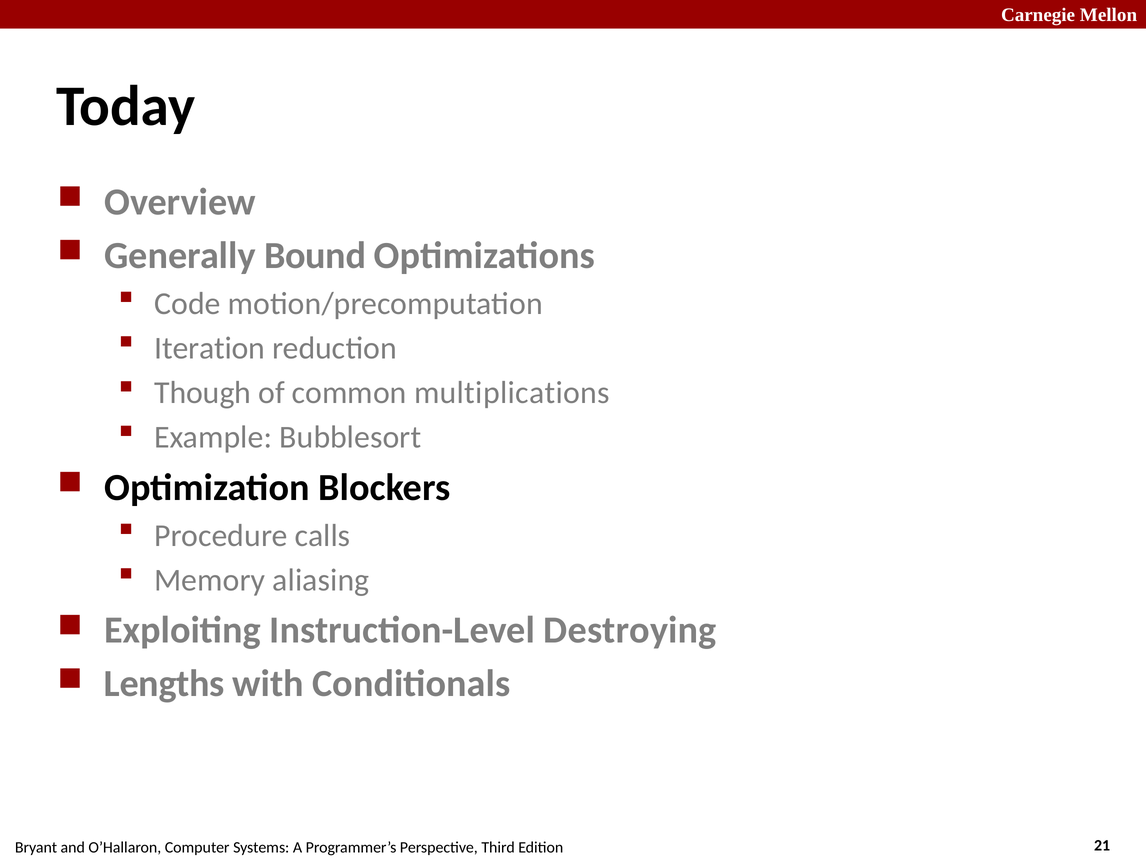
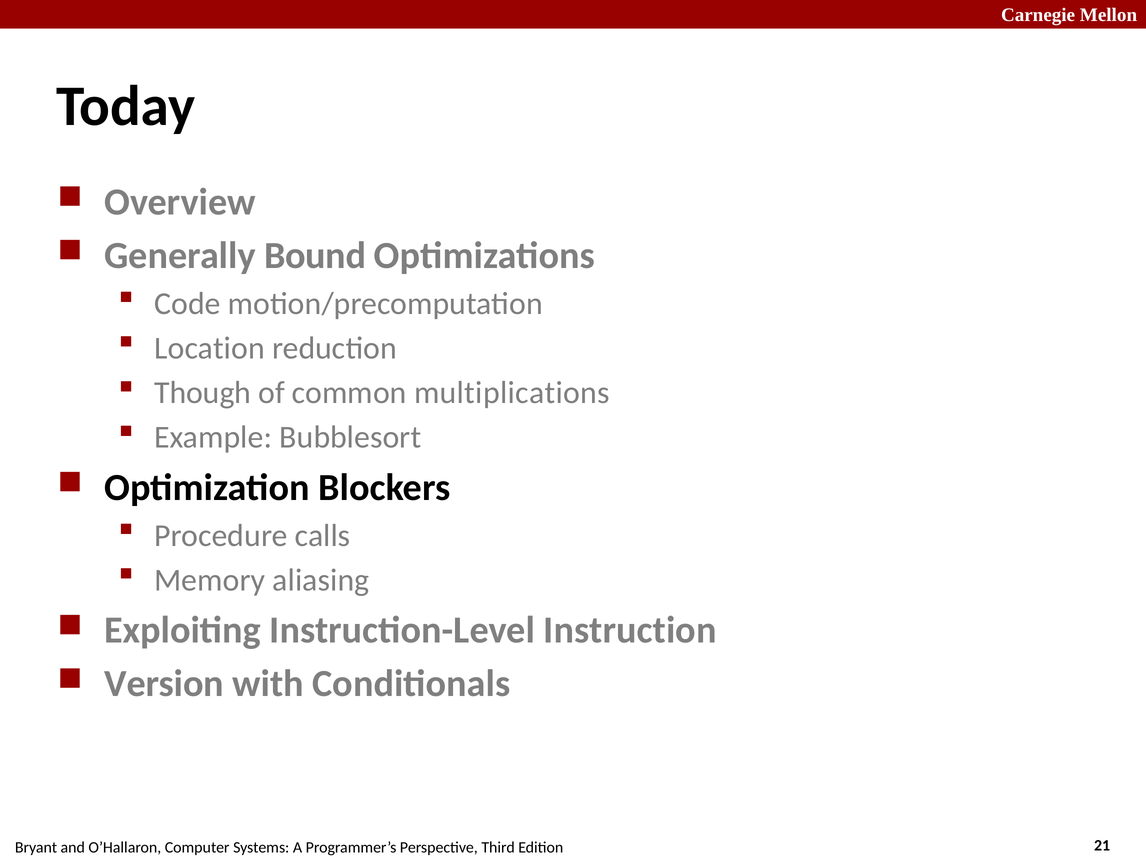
Iteration: Iteration -> Location (210, 348)
Destroying: Destroying -> Instruction (630, 630)
Lengths: Lengths -> Version (164, 683)
